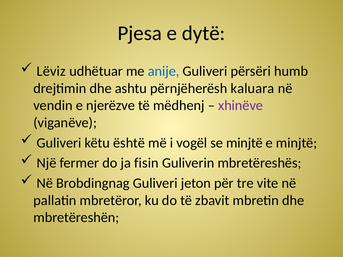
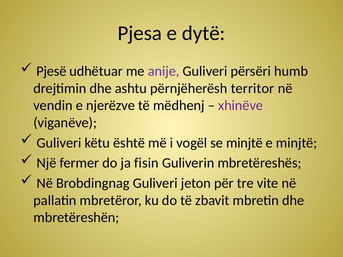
Lëviz: Lëviz -> Pjesë (51, 71)
anije colour: blue -> purple (164, 71)
kaluara: kaluara -> territor (252, 88)
